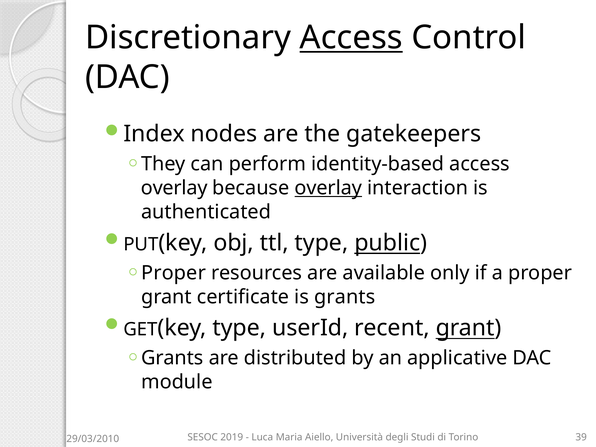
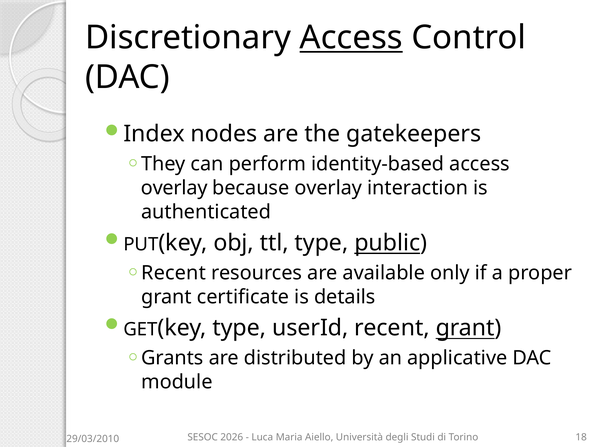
overlay underline: present -> none (328, 188)
Proper: Proper -> Recent (174, 273)
is grants: grants -> details (345, 297)
2019: 2019 -> 2026 (232, 437)
39: 39 -> 18 (581, 437)
